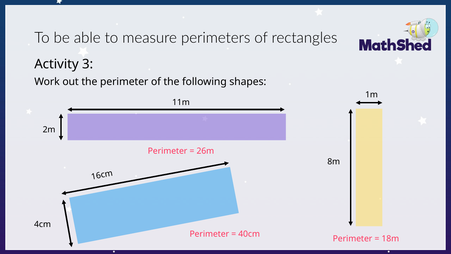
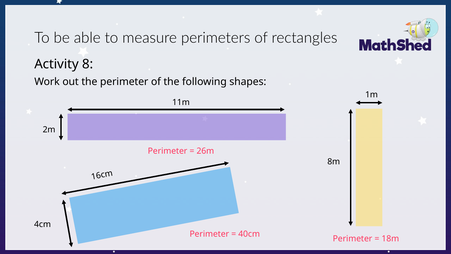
3: 3 -> 8 (88, 64)
